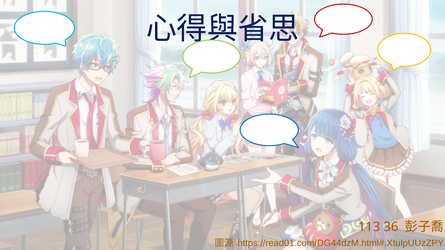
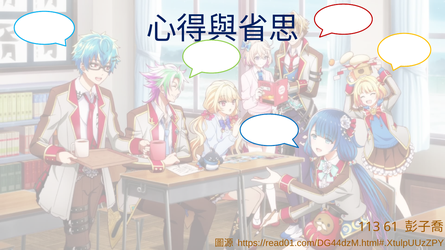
36: 36 -> 61 (391, 227)
